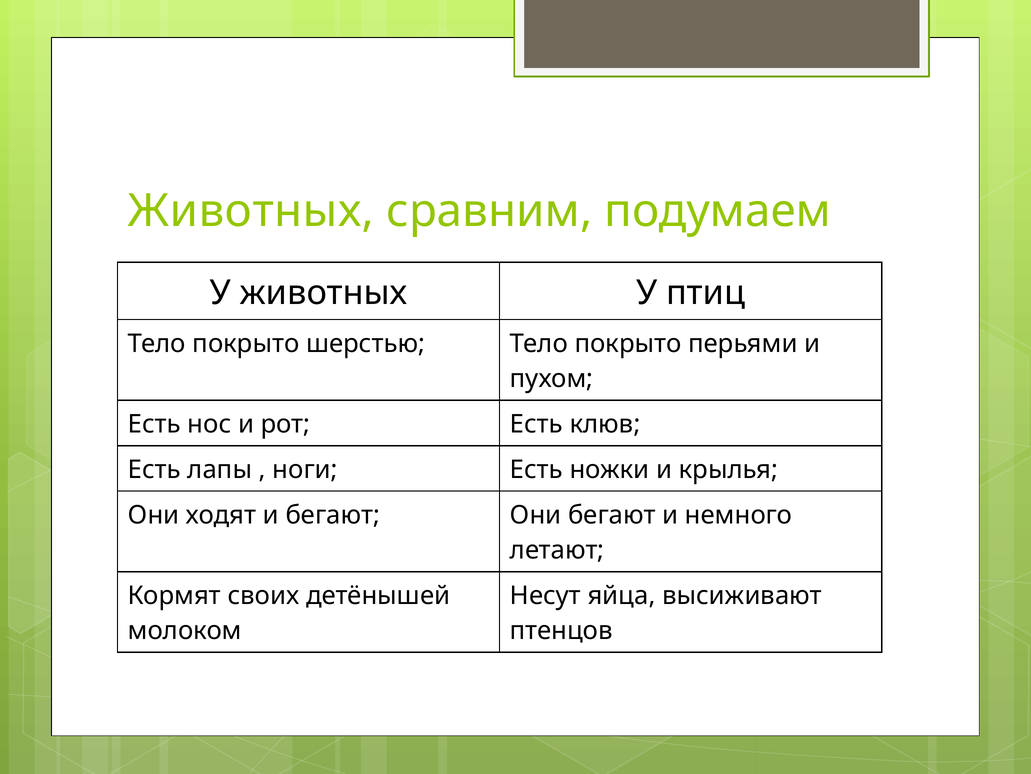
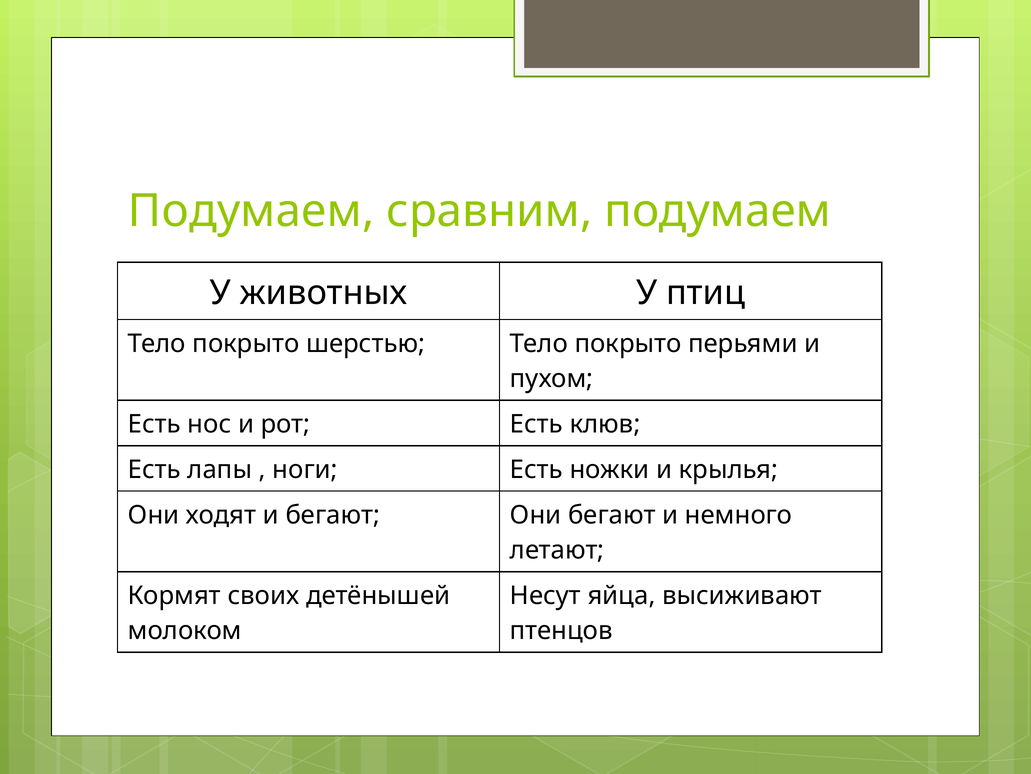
Животных: Животных -> Подумаем (251, 211)
